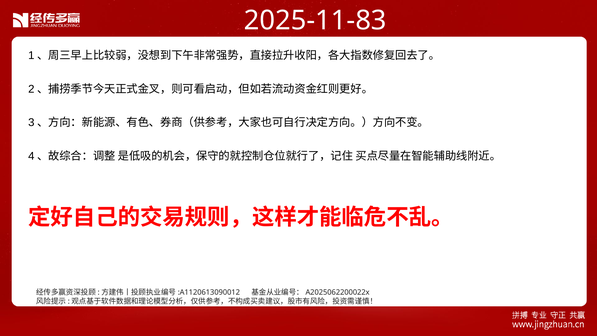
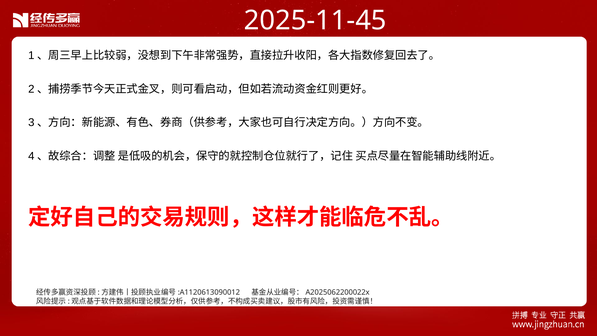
2025-11-83: 2025-11-83 -> 2025-11-45 (315, 21)
